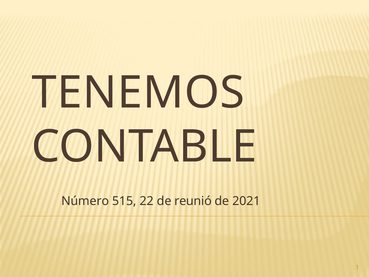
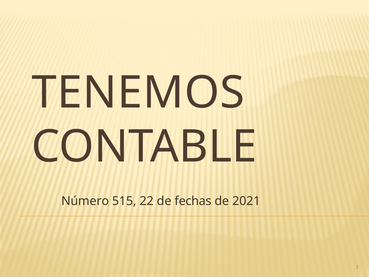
reunió: reunió -> fechas (193, 201)
